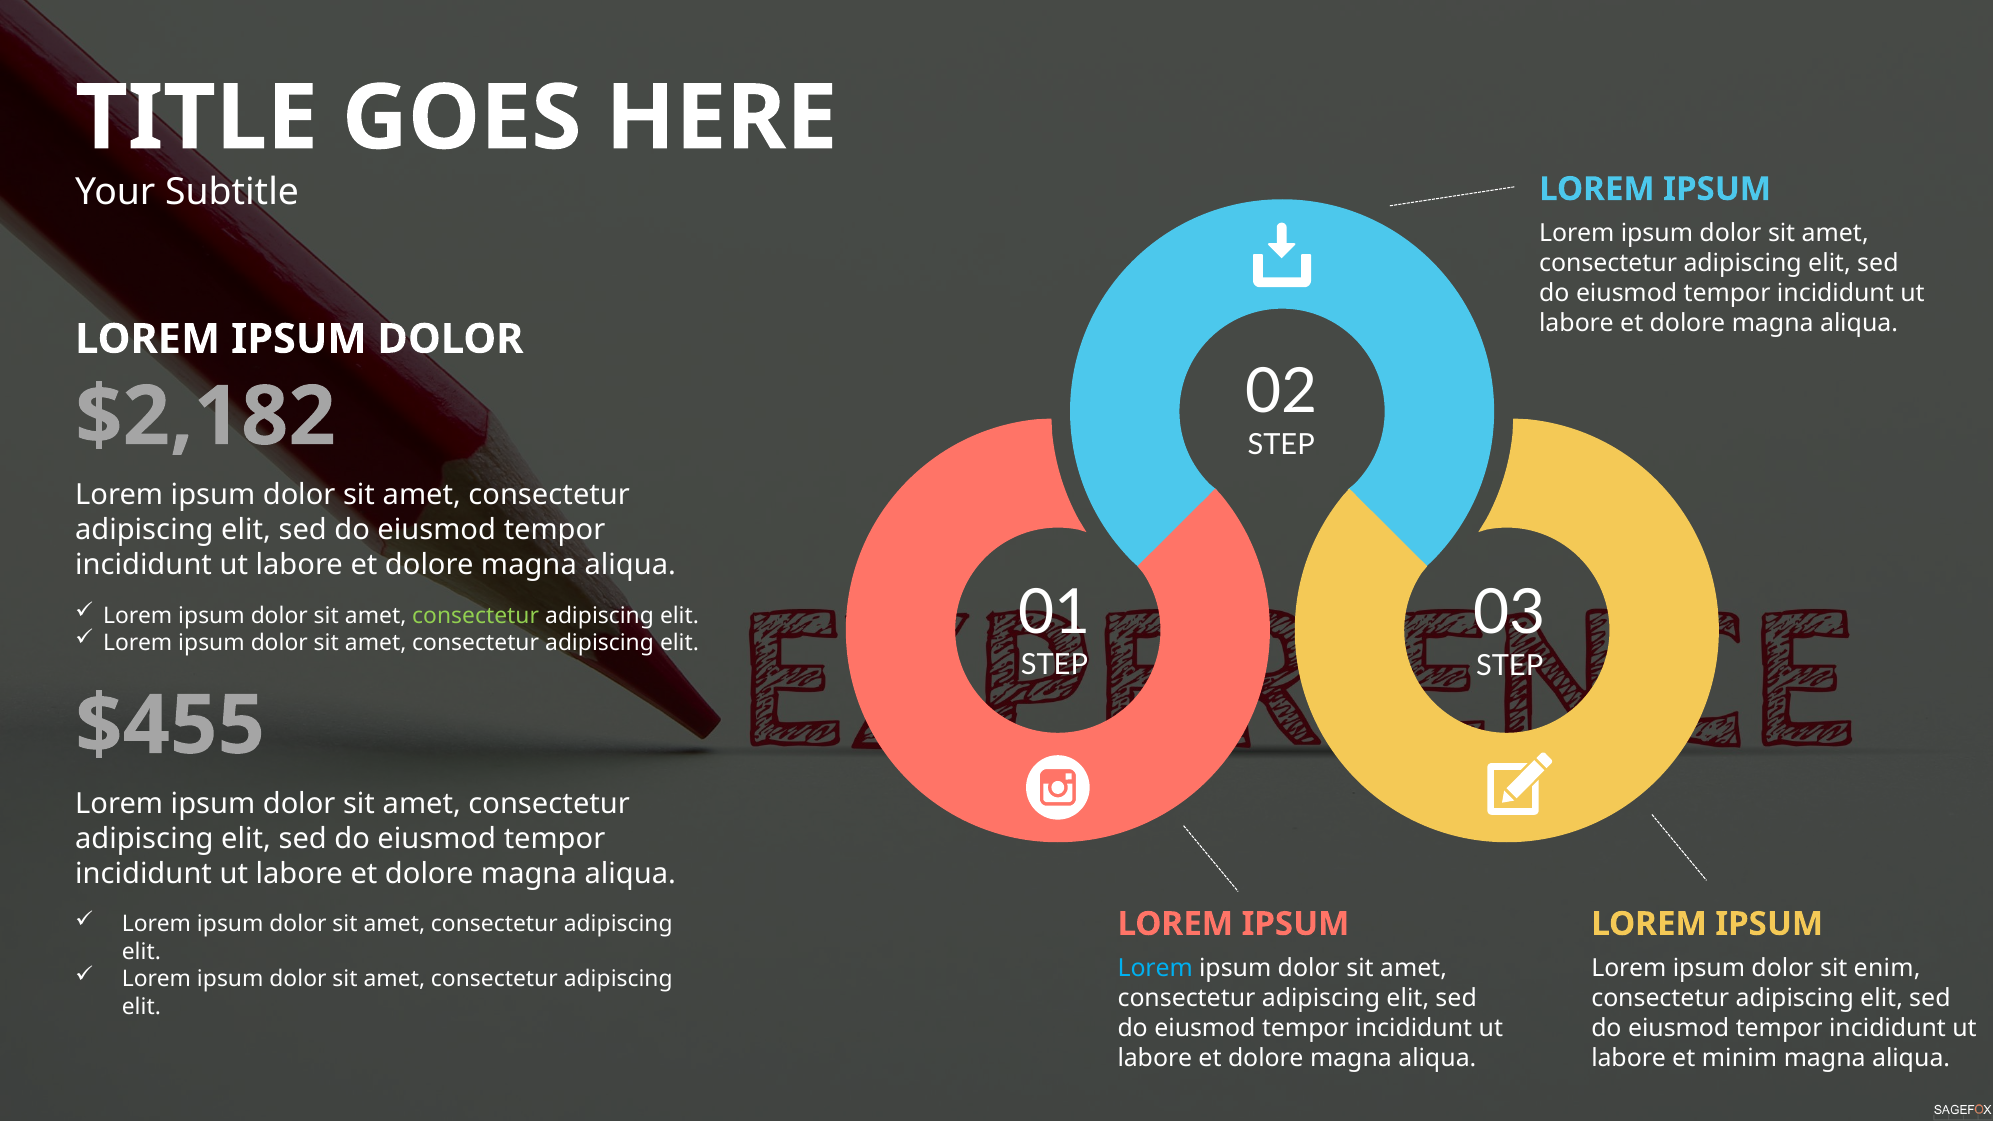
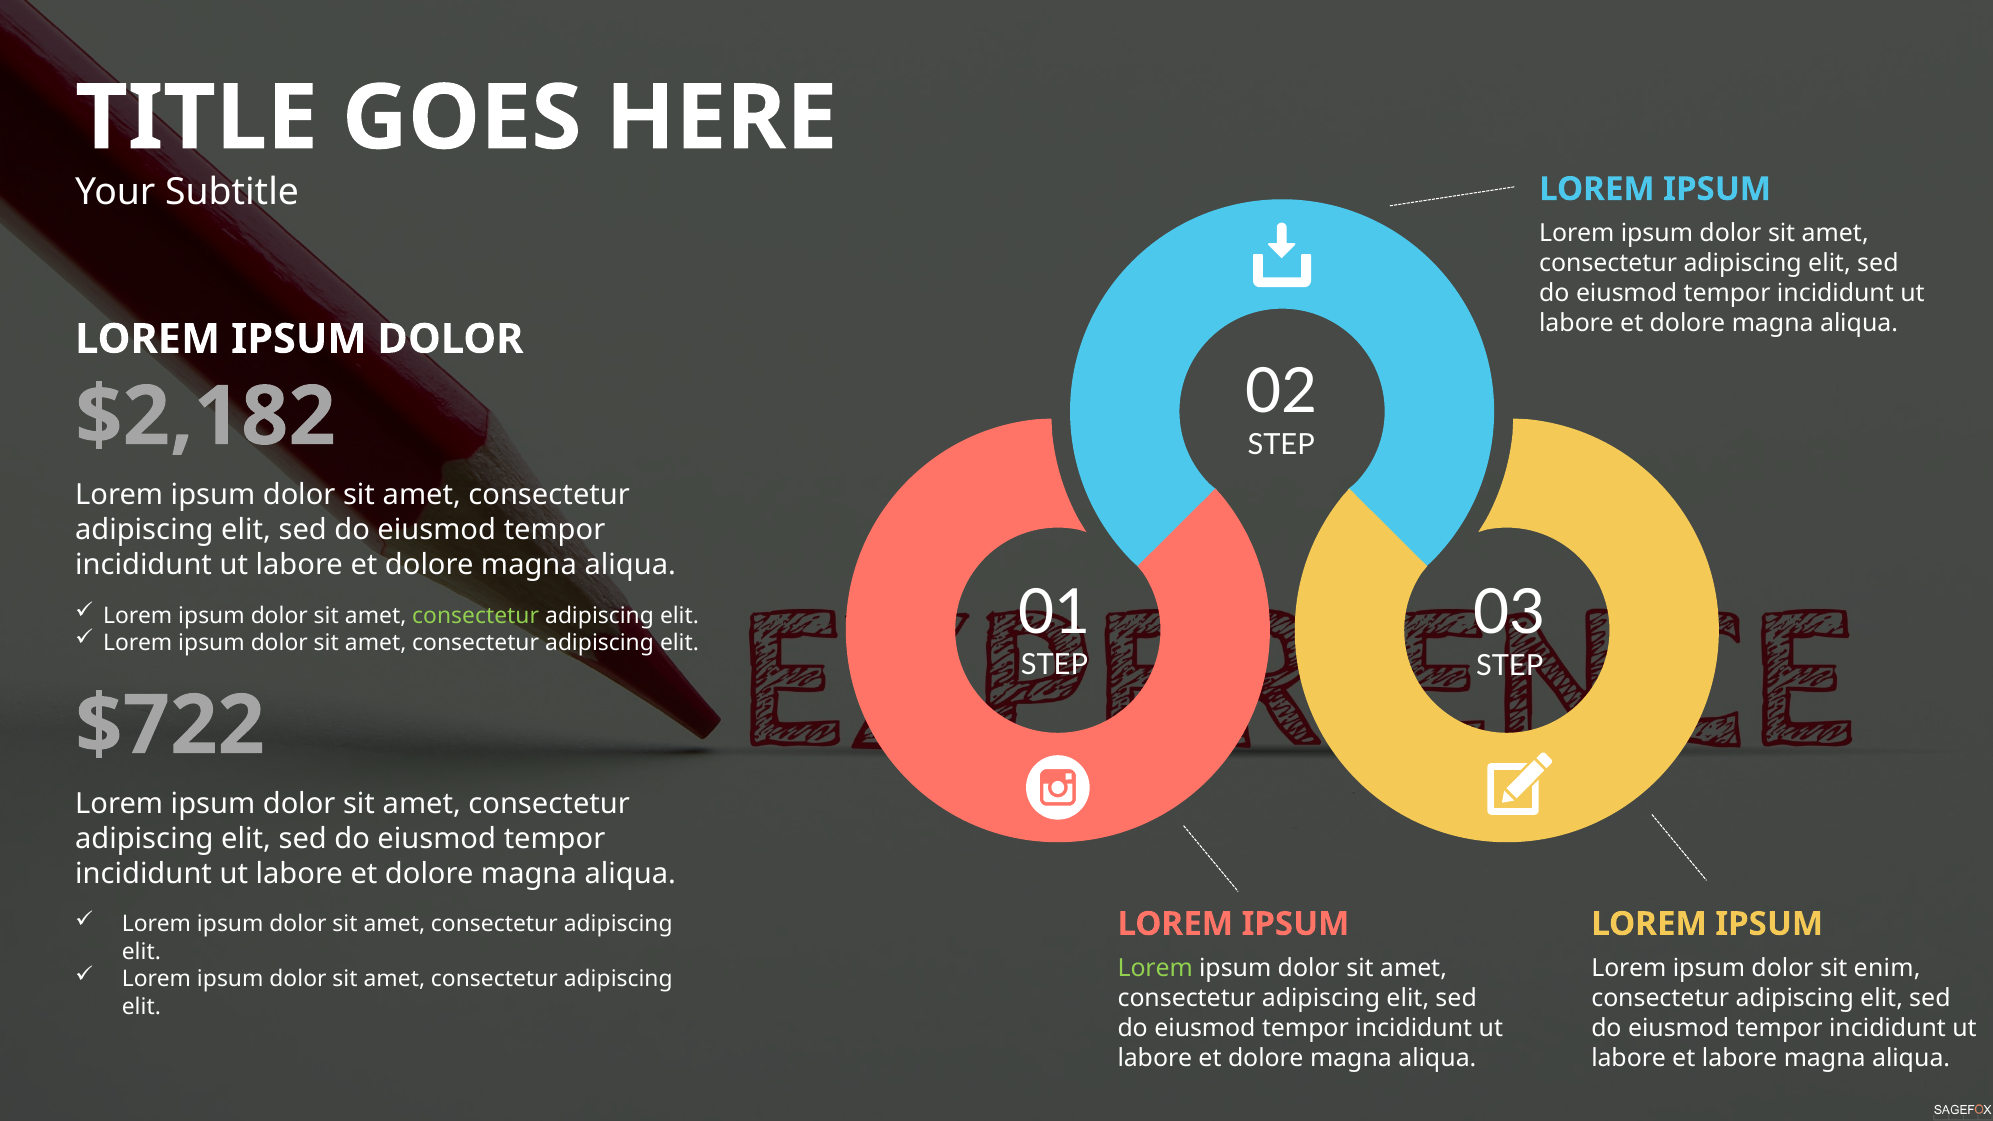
$455: $455 -> $722 (170, 726)
Lorem colour: light blue -> light green (1155, 968)
et minim: minim -> labore (1739, 1058)
